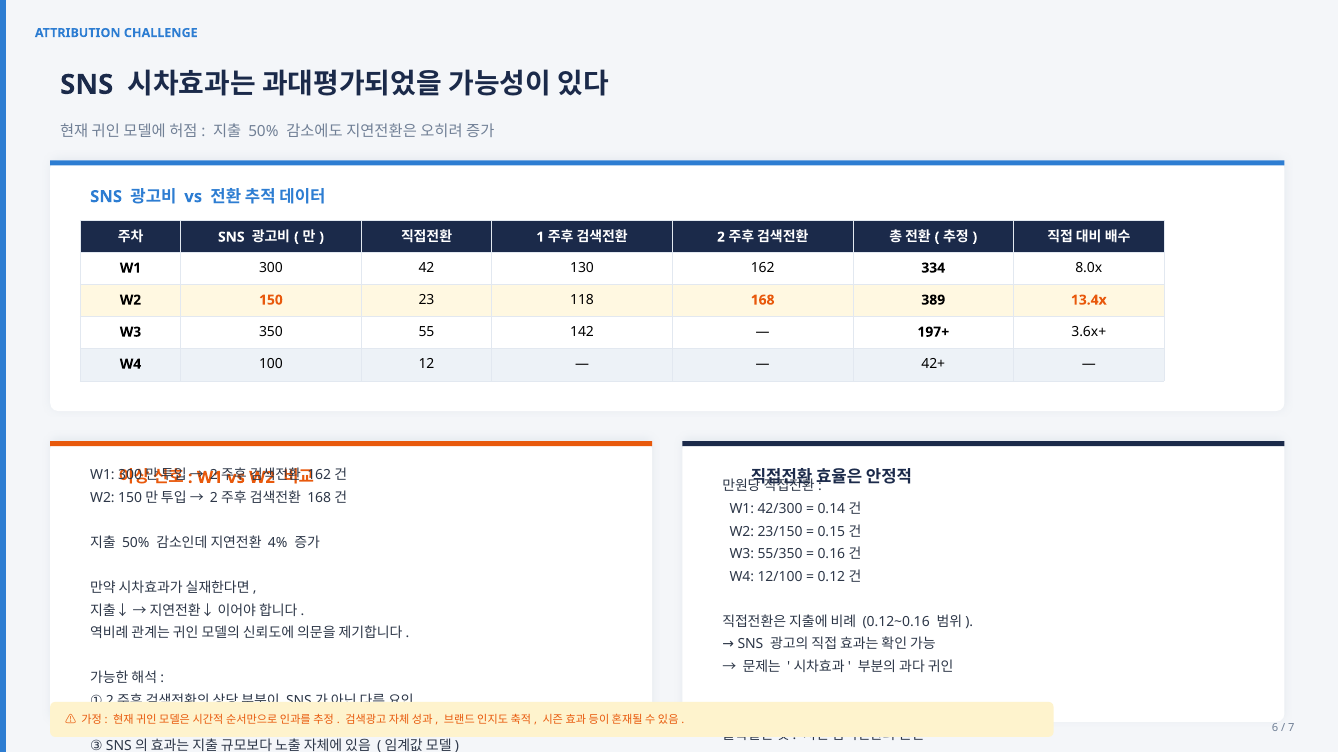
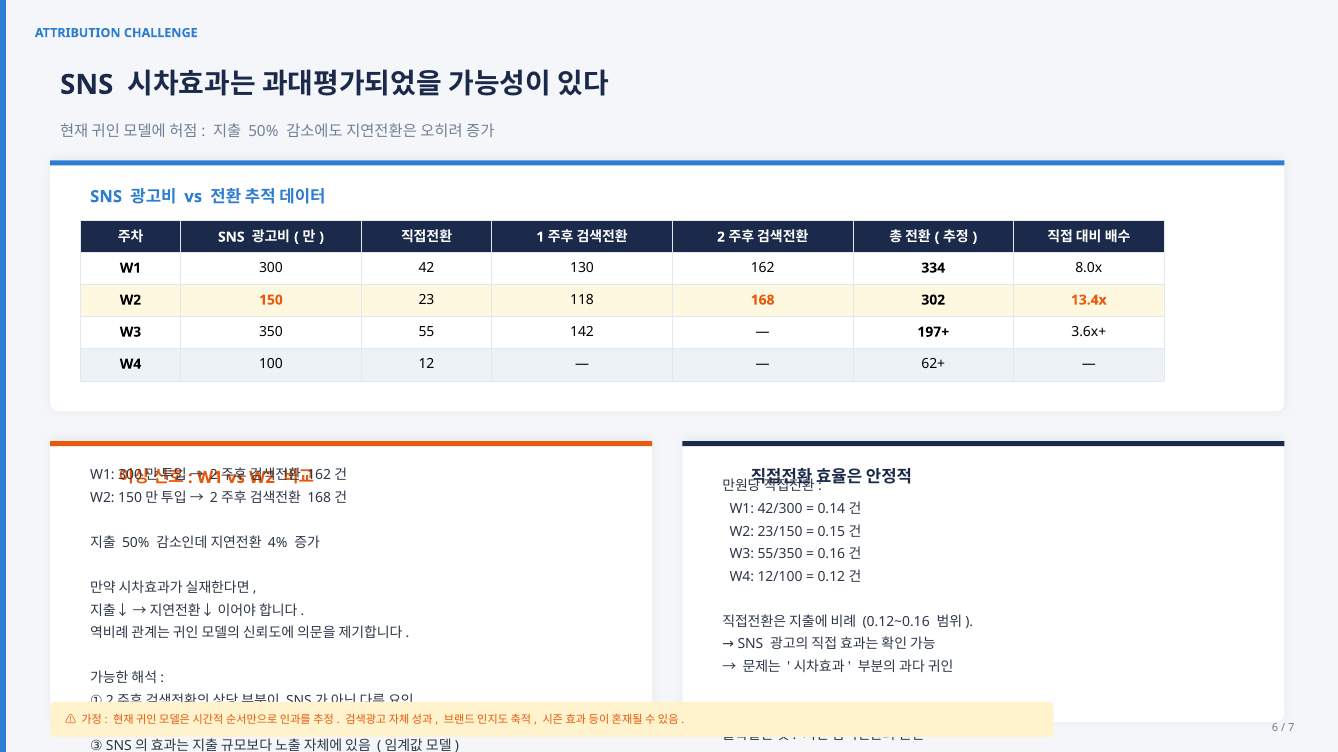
389: 389 -> 302 (933, 300)
42+: 42+ -> 62+ (933, 364)
